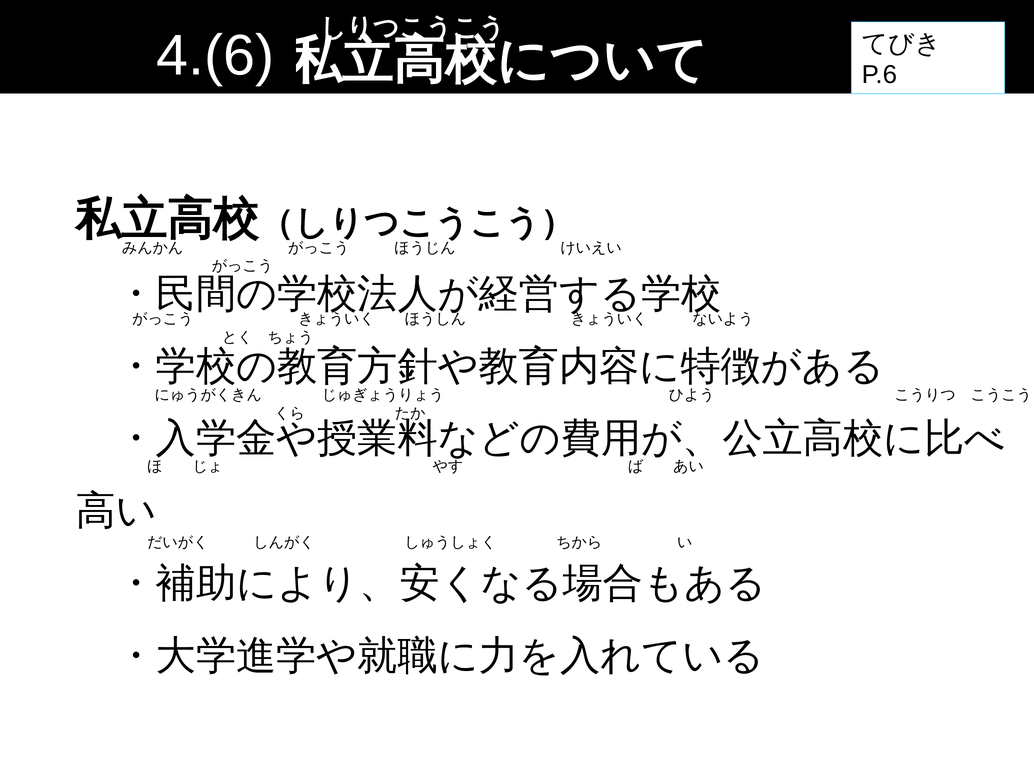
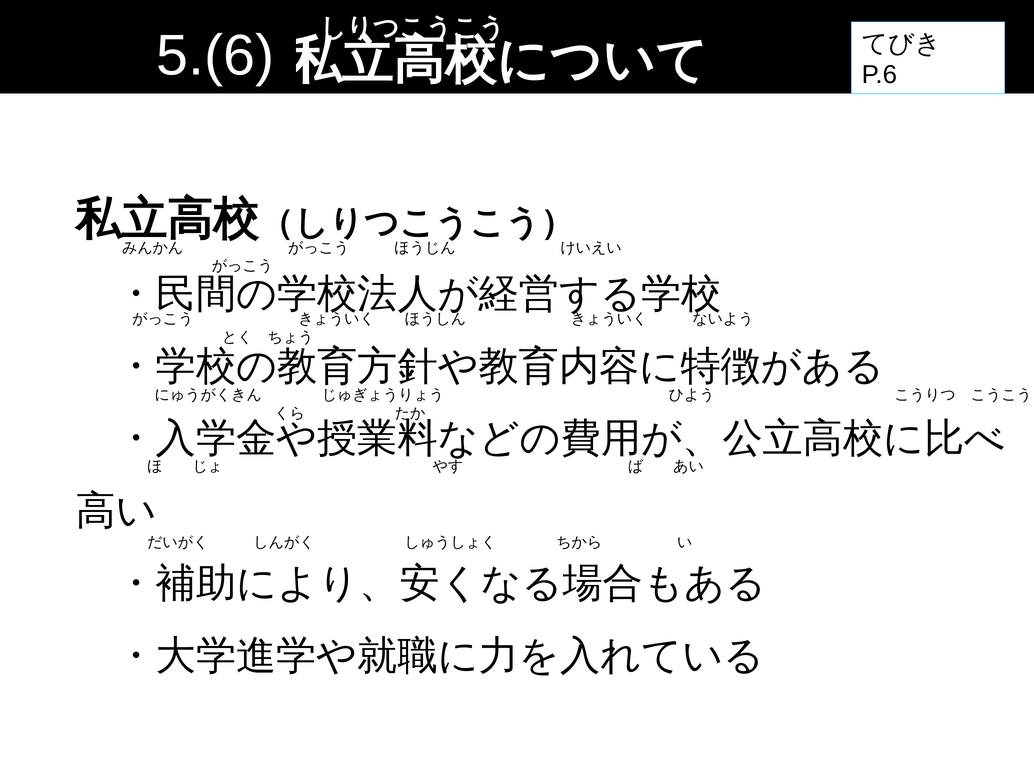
4.(6: 4.(6 -> 5.(6 (215, 56)
